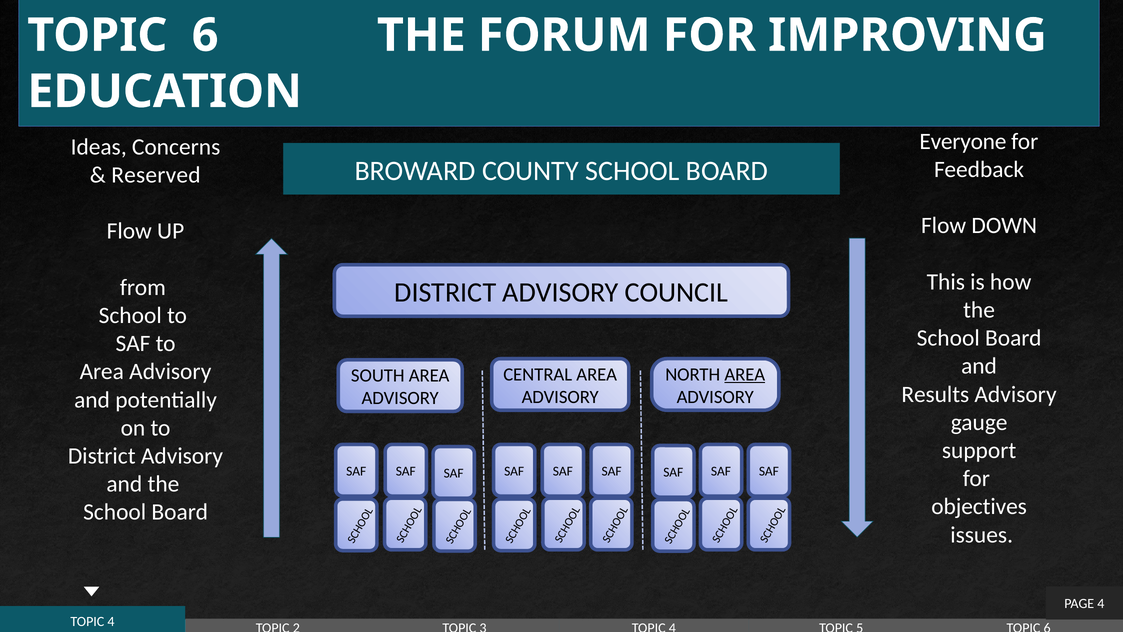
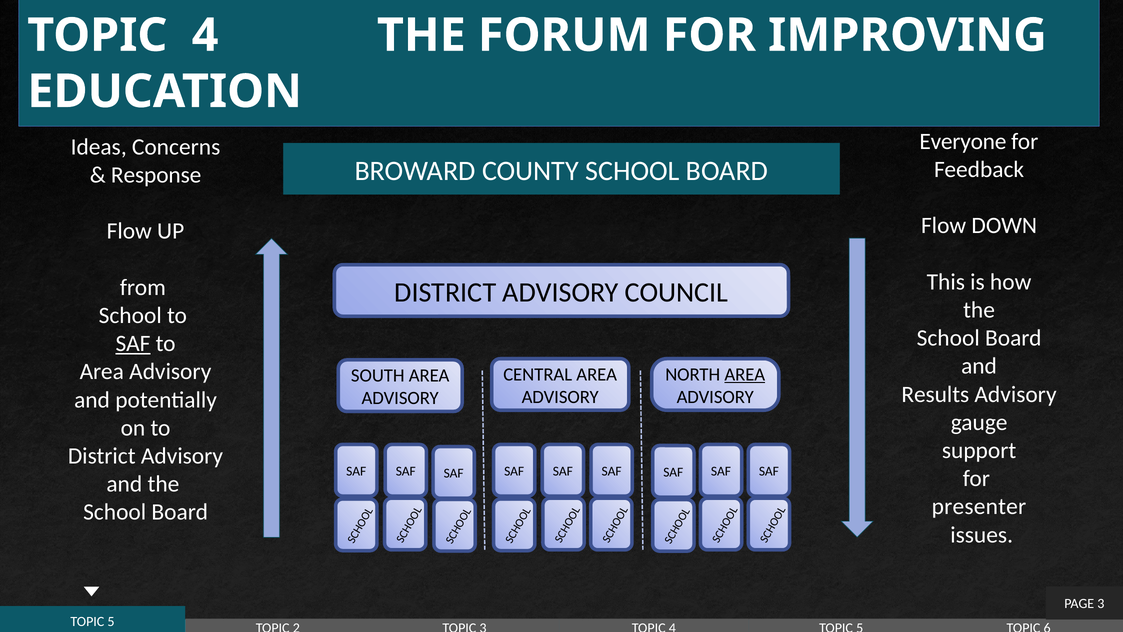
6: 6 -> 4 (205, 35)
Reserved: Reserved -> Response (156, 175)
SAF underline: none -> present (133, 343)
objectives: objectives -> presenter (979, 507)
PAGE 4: 4 -> 3 (1101, 603)
4: 4 -> 5 (111, 621)
